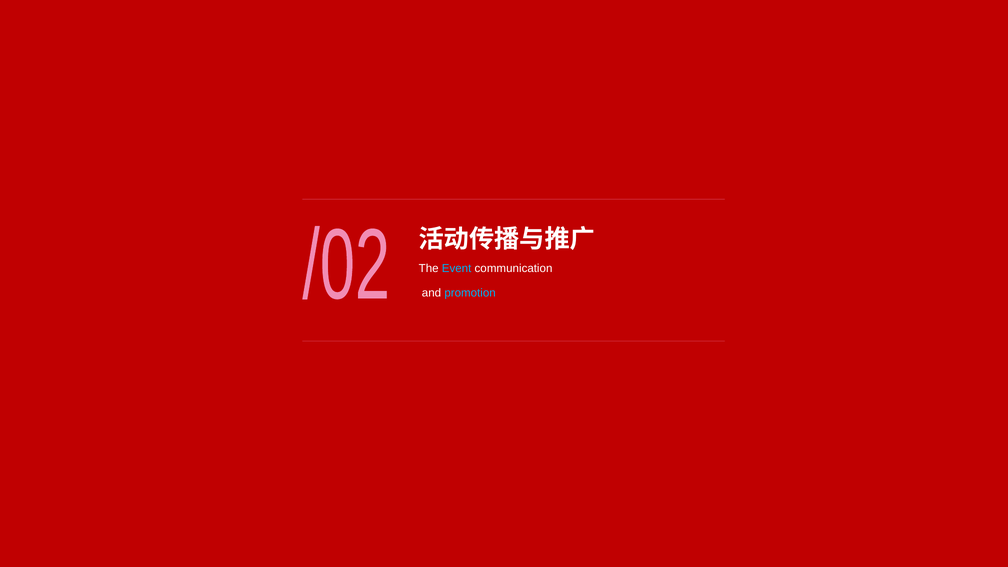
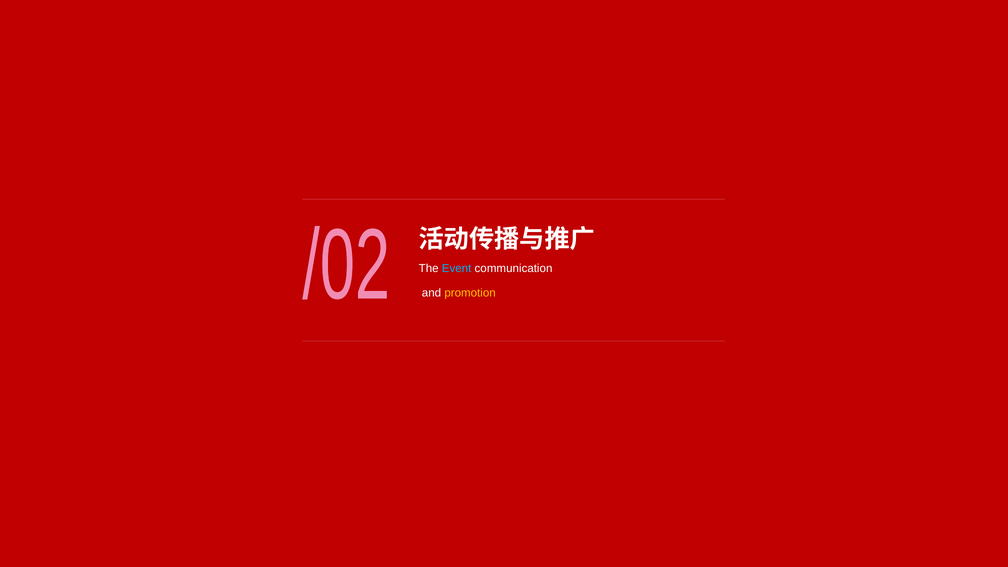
promotion colour: light blue -> yellow (470, 293)
